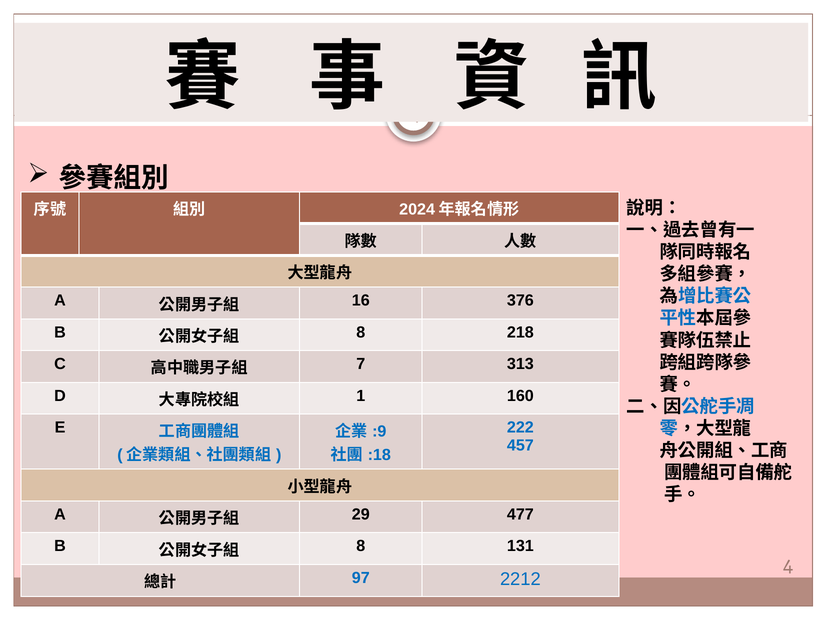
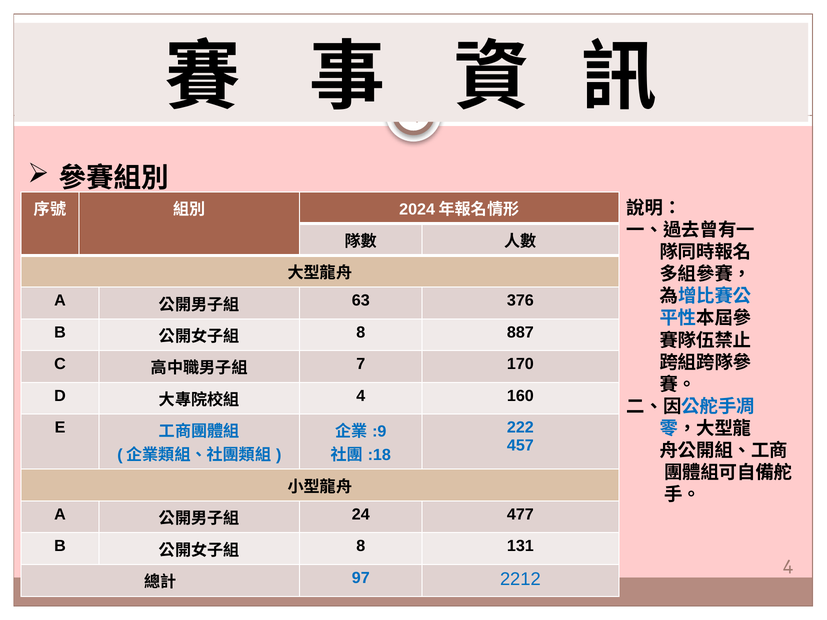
16: 16 -> 63 (361, 301)
218: 218 -> 887 (520, 332)
313: 313 -> 170 (520, 364)
1: 1 -> 4 (361, 396)
29: 29 -> 24 (361, 515)
